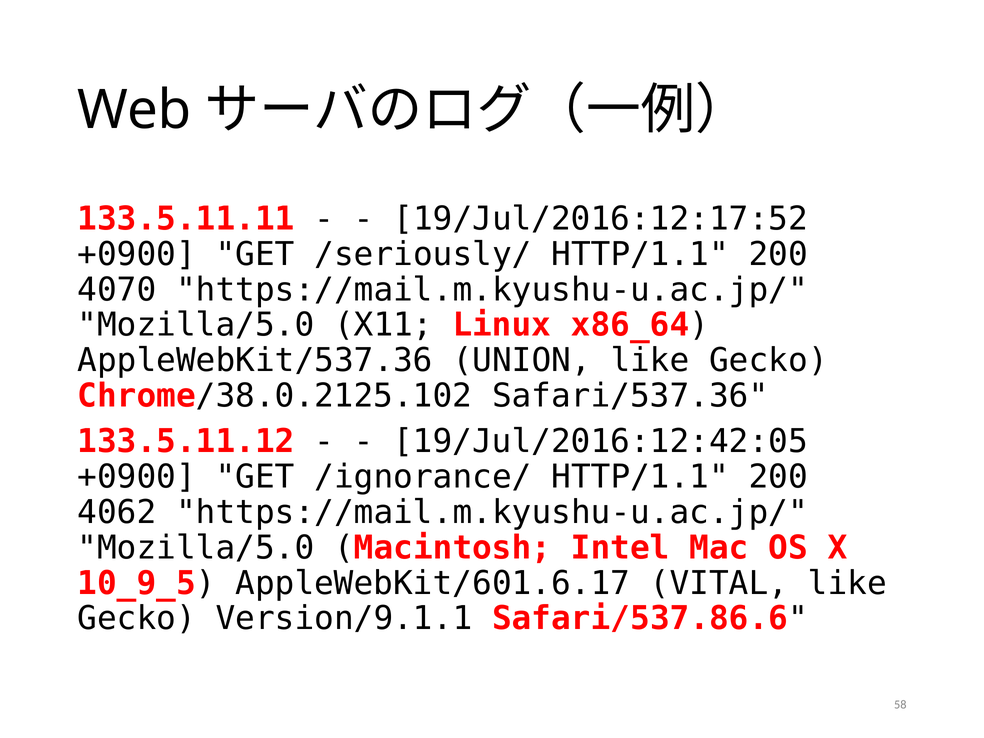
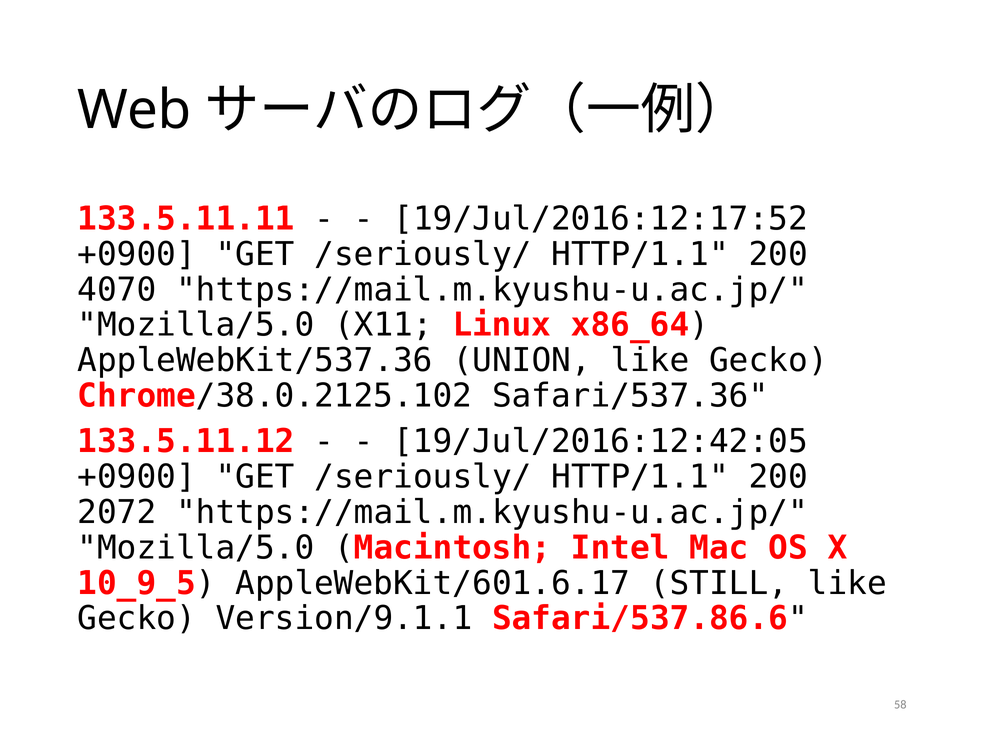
/ignorance/: /ignorance/ -> /seriously/ (423, 477)
4062: 4062 -> 2072 (117, 512)
VITAL: VITAL -> STILL (719, 583)
